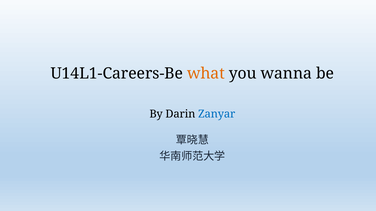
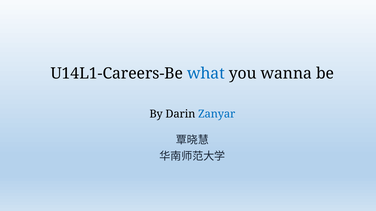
what colour: orange -> blue (206, 74)
